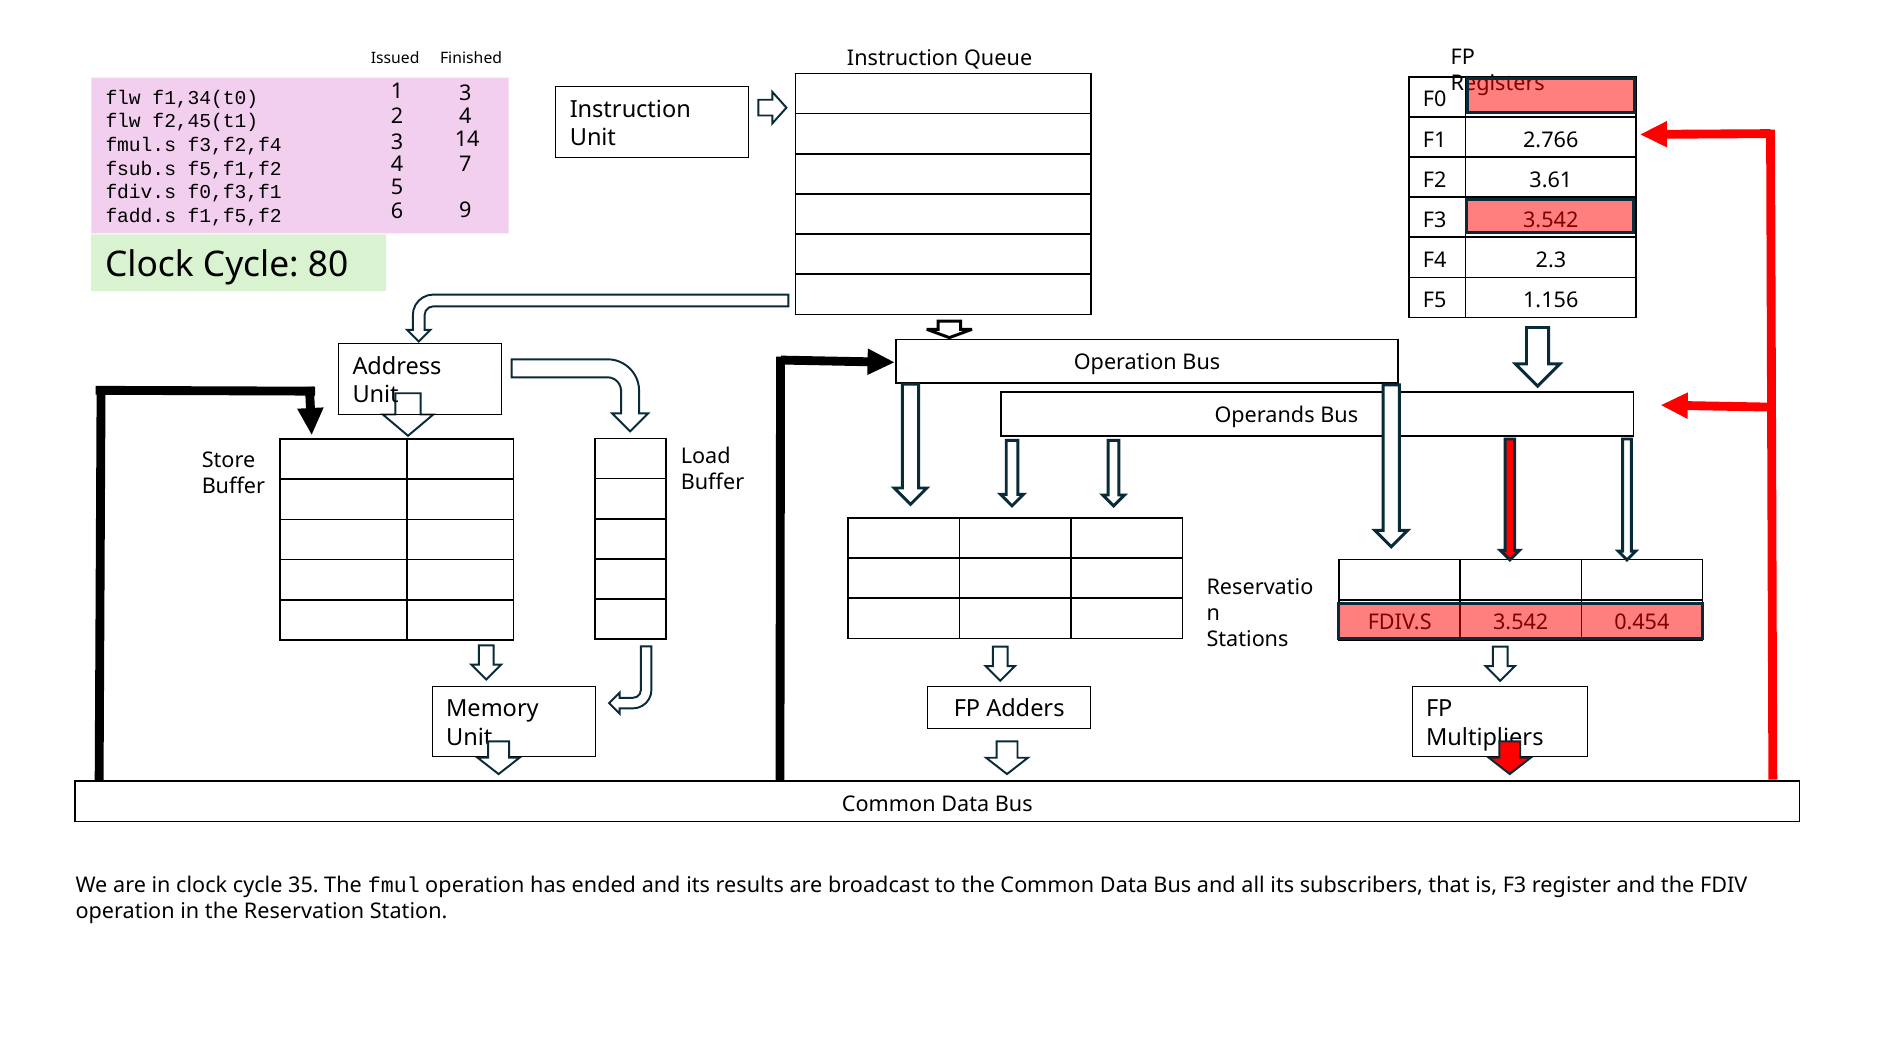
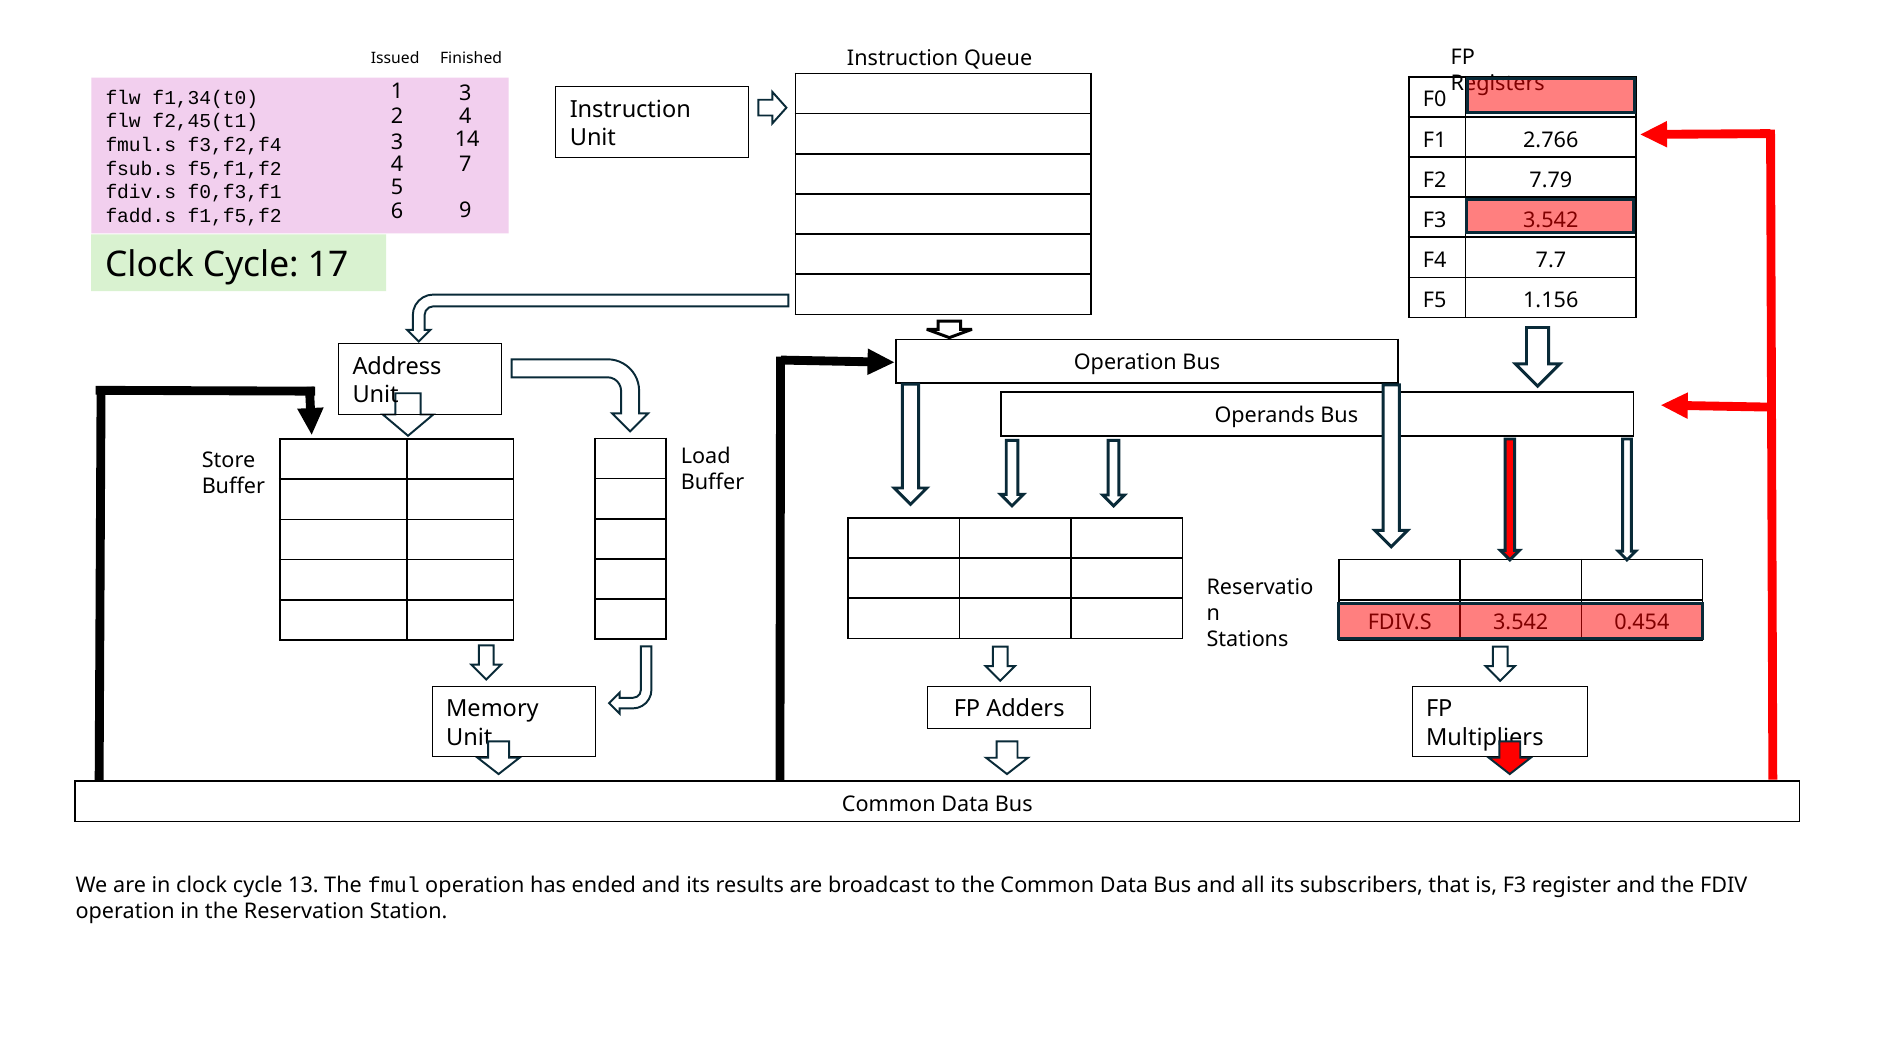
3.61: 3.61 -> 7.79 (1551, 180)
2.3: 2.3 -> 7.7 (1551, 260)
80: 80 -> 17 (328, 265)
35: 35 -> 13 (303, 885)
